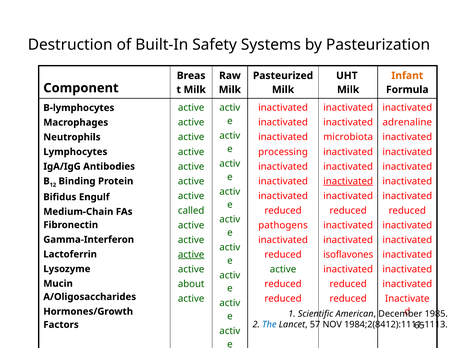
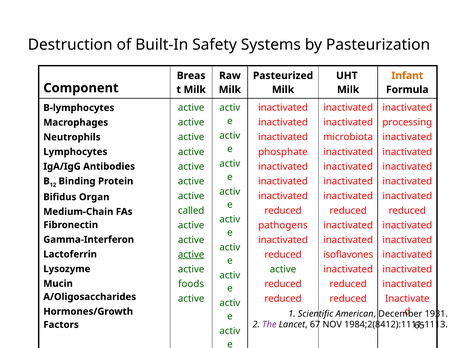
adrenaline: adrenaline -> processing (407, 122)
processing: processing -> phosphate (283, 152)
inactivated underline: present -> none (348, 181)
Engulf: Engulf -> Organ (94, 197)
about: about -> foods (191, 284)
1985: 1985 -> 1931 (436, 314)
The colour: blue -> purple (269, 325)
57: 57 -> 67 (315, 325)
